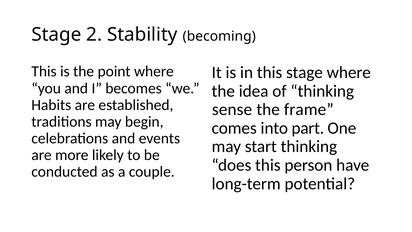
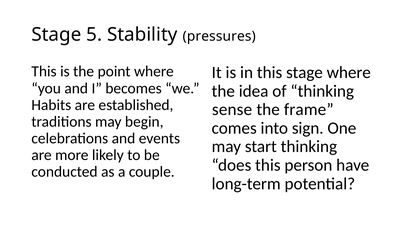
2: 2 -> 5 (94, 35)
becoming: becoming -> pressures (219, 36)
part: part -> sign (308, 128)
